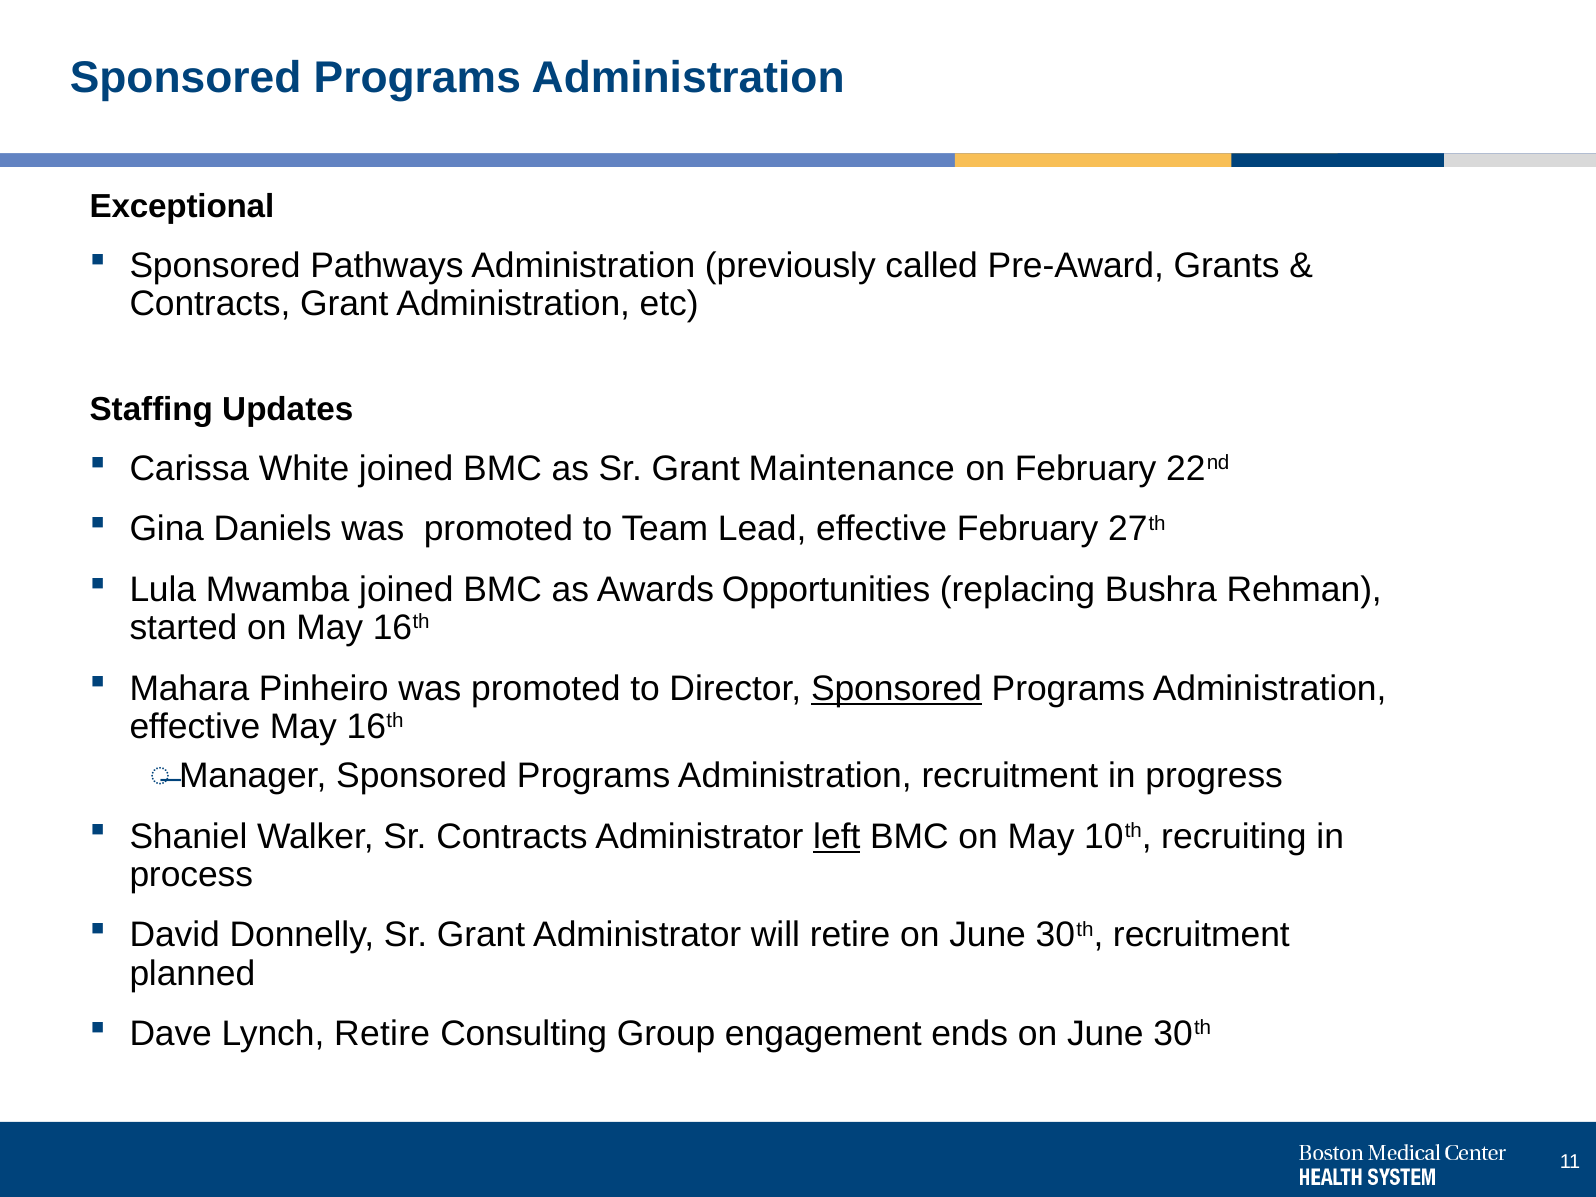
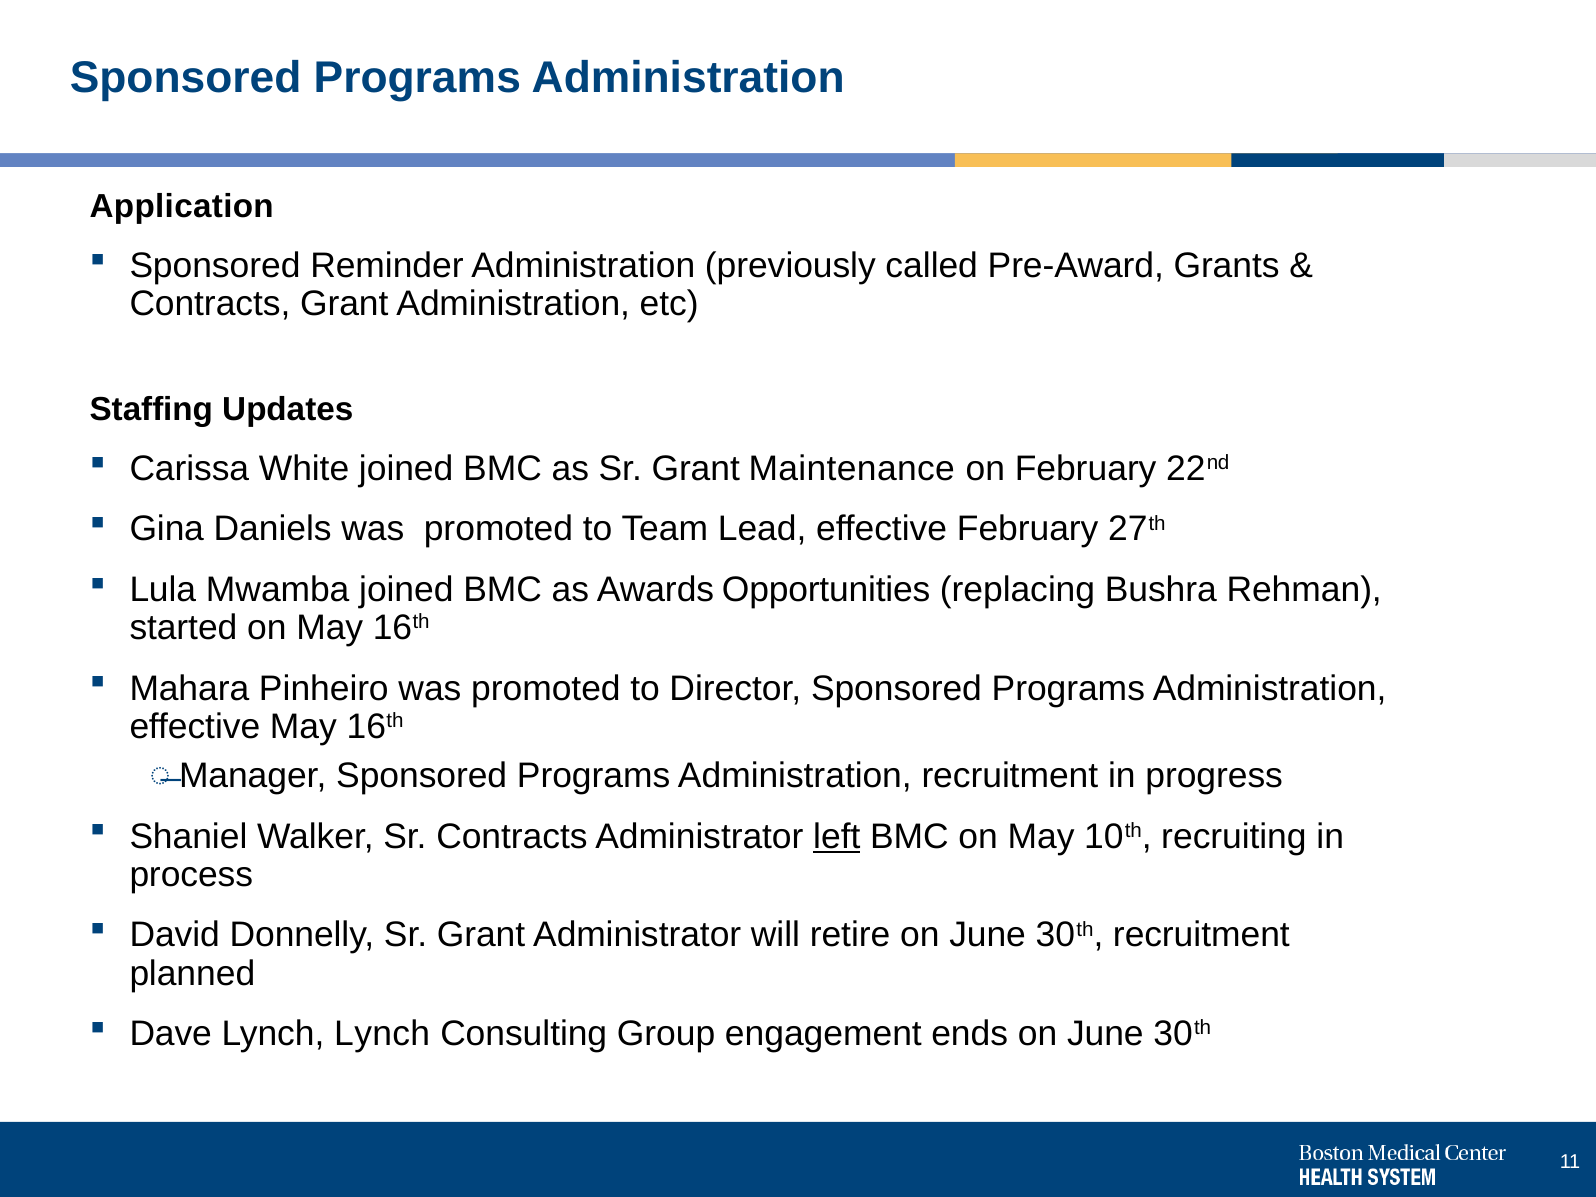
Exceptional: Exceptional -> Application (182, 207)
Pathways: Pathways -> Reminder (387, 266)
Sponsored underline: present -> none (896, 688)
Lynch Retire: Retire -> Lynch (382, 1034)
